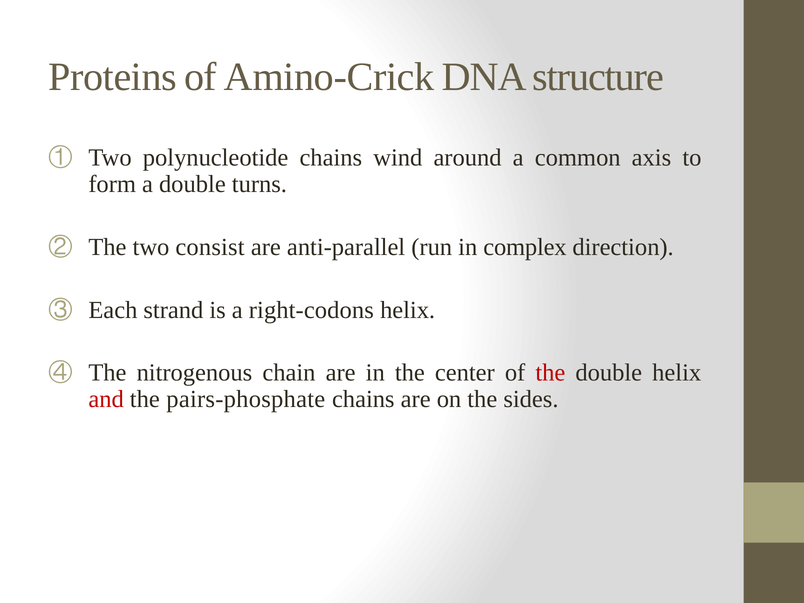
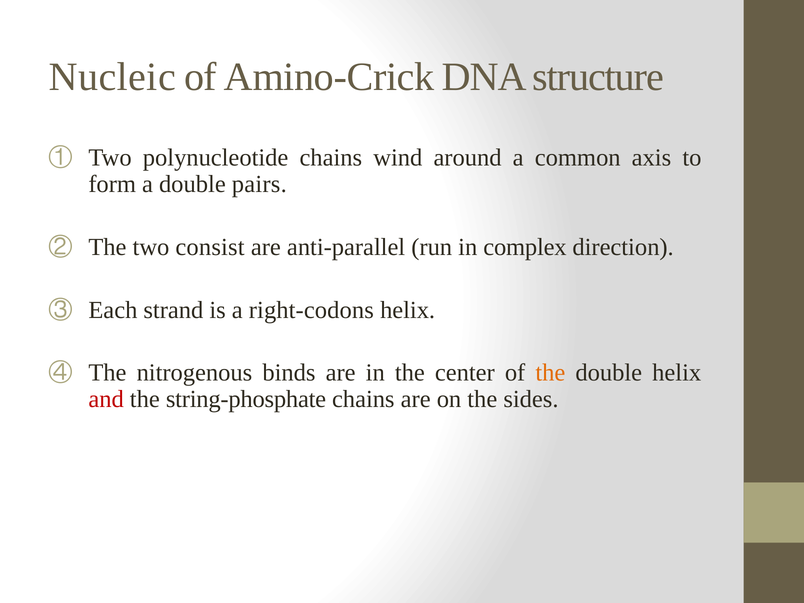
Proteins: Proteins -> Nucleic (112, 77)
turns: turns -> pairs (259, 184)
chain: chain -> binds (289, 373)
the colour: red -> orange (550, 373)
pairs-phosphate: pairs-phosphate -> string-phosphate (246, 399)
